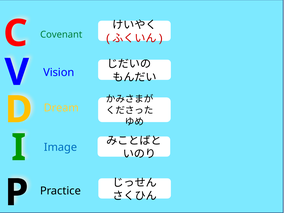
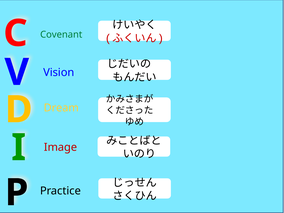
Image colour: blue -> red (61, 147)
